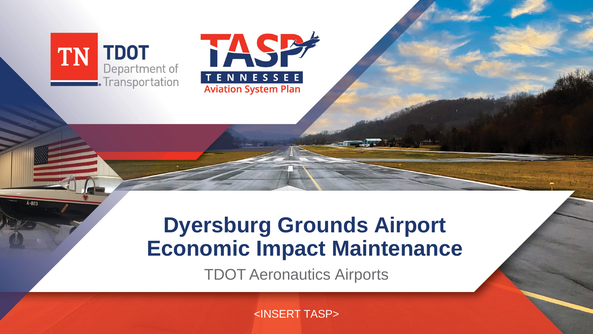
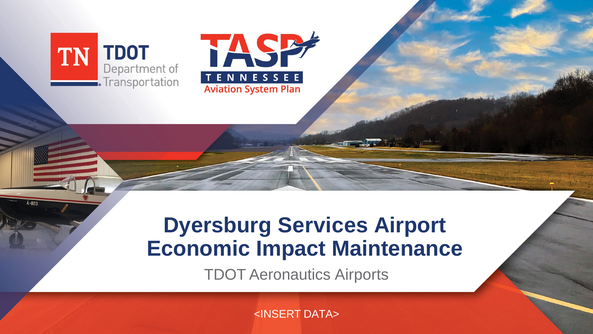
Grounds: Grounds -> Services (323, 225)
TASP>: TASP> -> DATA> (321, 314)
